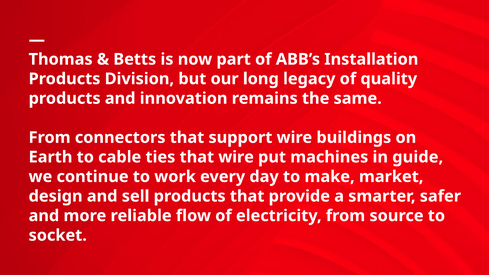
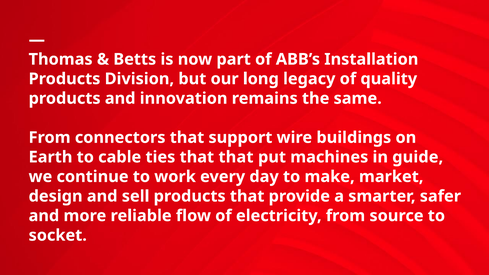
that wire: wire -> that (236, 157)
